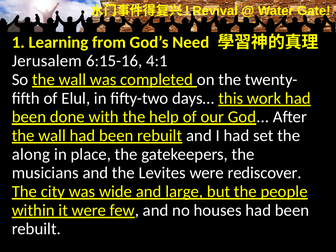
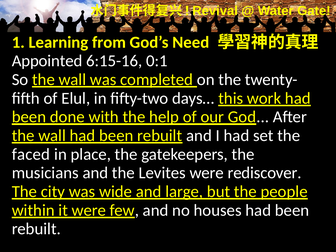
Jerusalem: Jerusalem -> Appointed (47, 61)
4:1: 4:1 -> 0:1 (157, 61)
along: along -> faced (31, 154)
